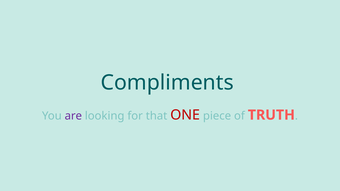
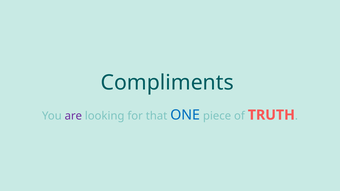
ONE colour: red -> blue (185, 115)
